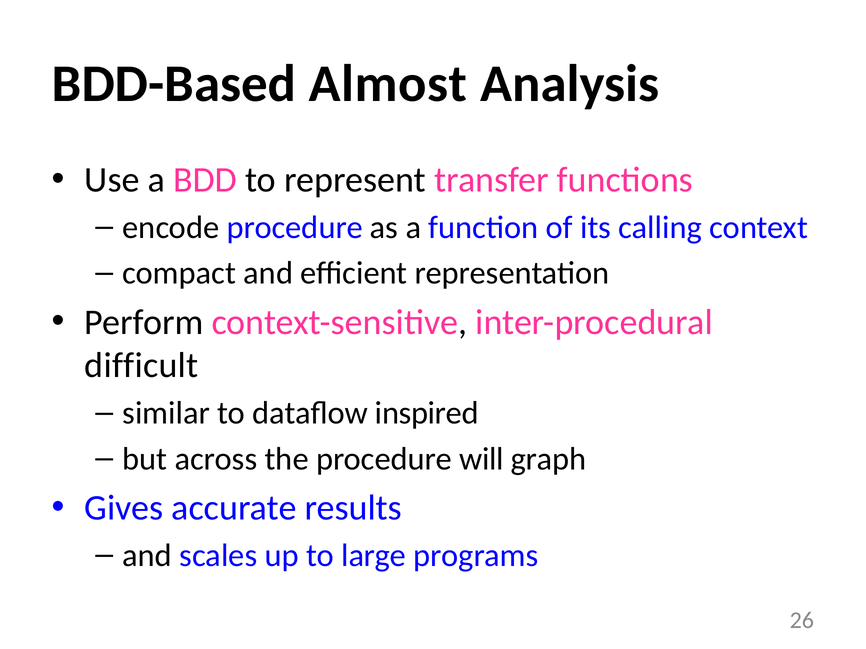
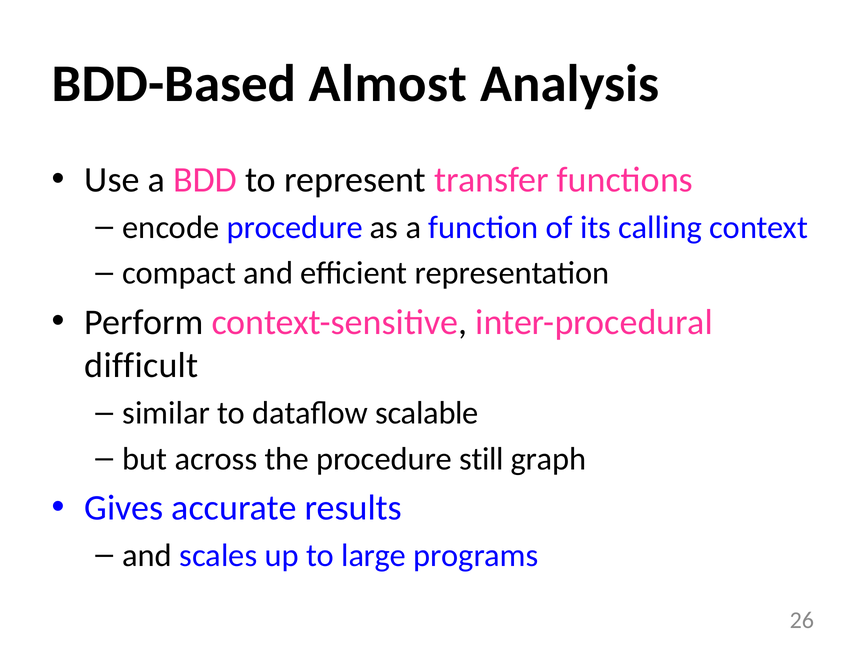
inspired: inspired -> scalable (427, 414)
will: will -> still (481, 459)
